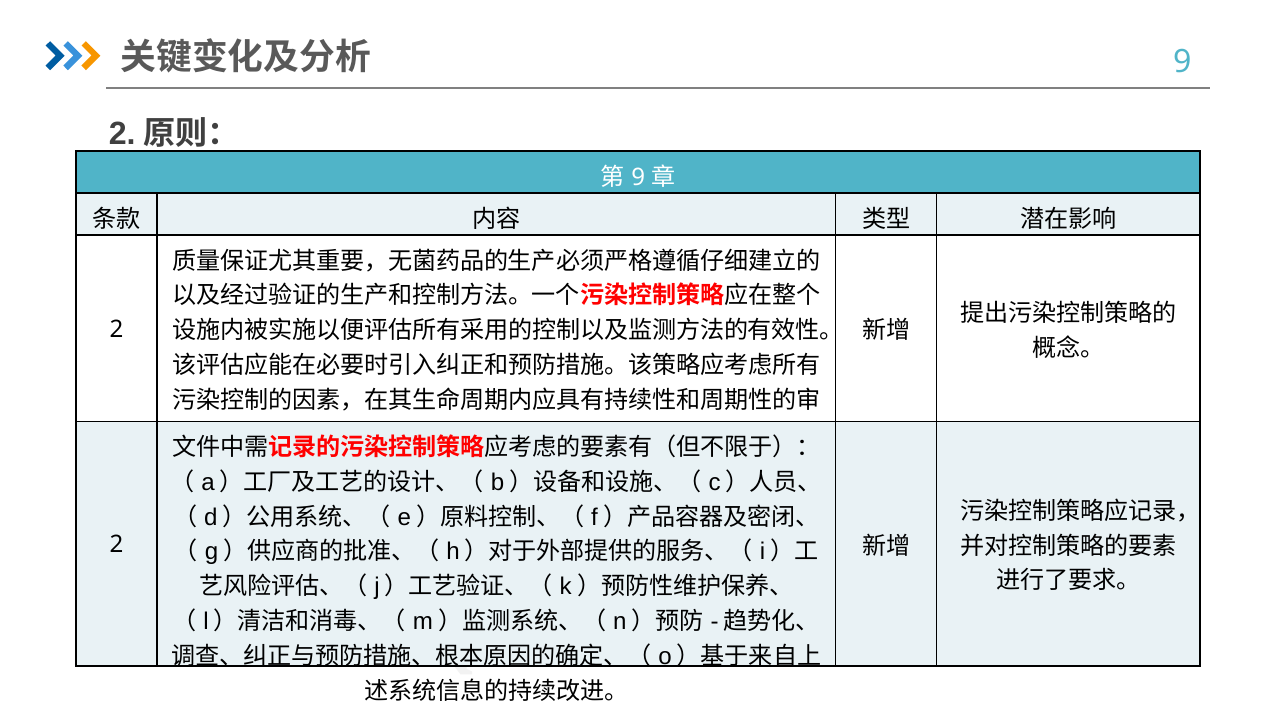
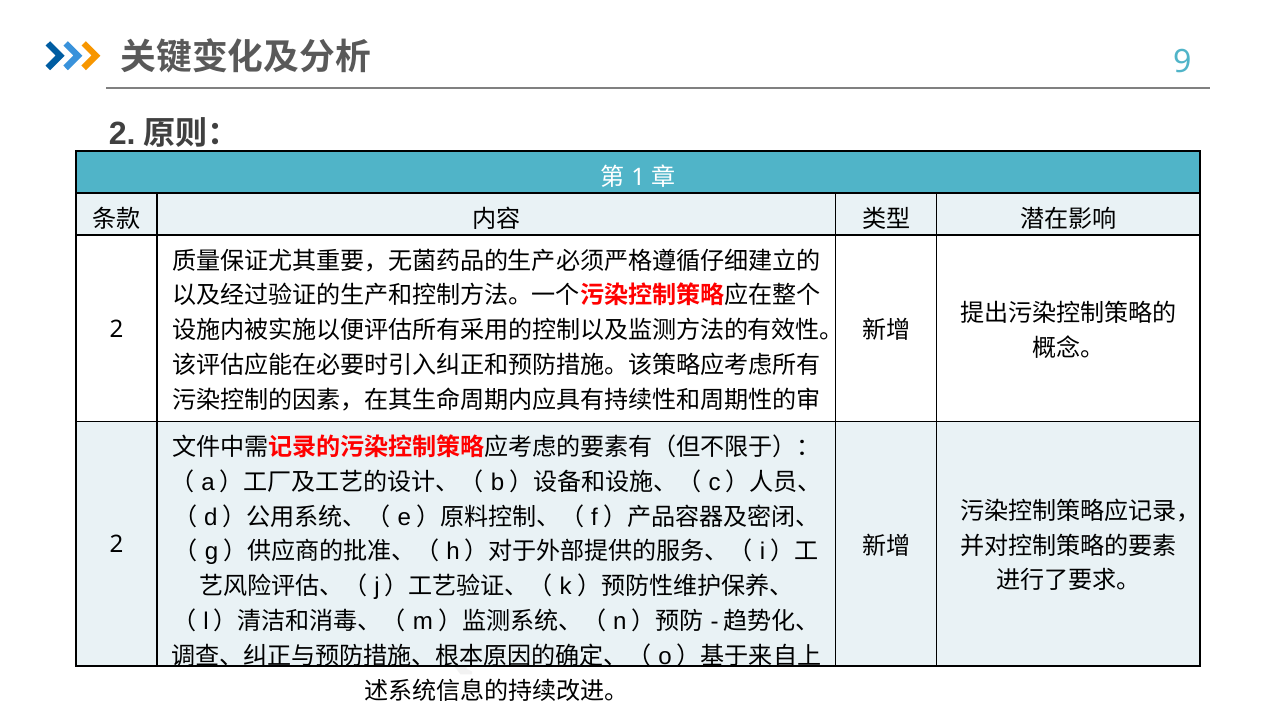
9: 9 -> 1 (638, 177)
